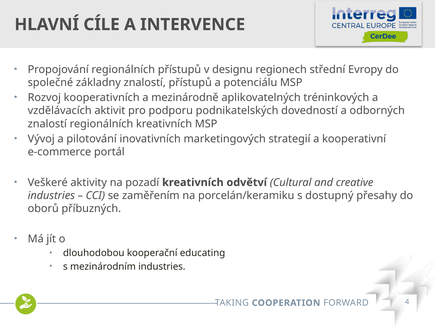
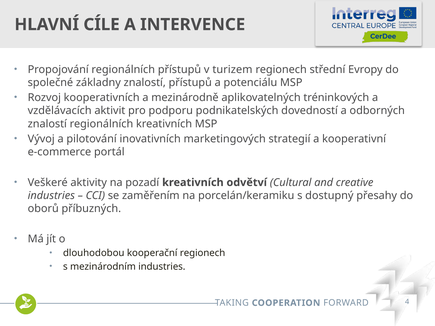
designu: designu -> turizem (232, 70)
kooperační educating: educating -> regionech (203, 253)
